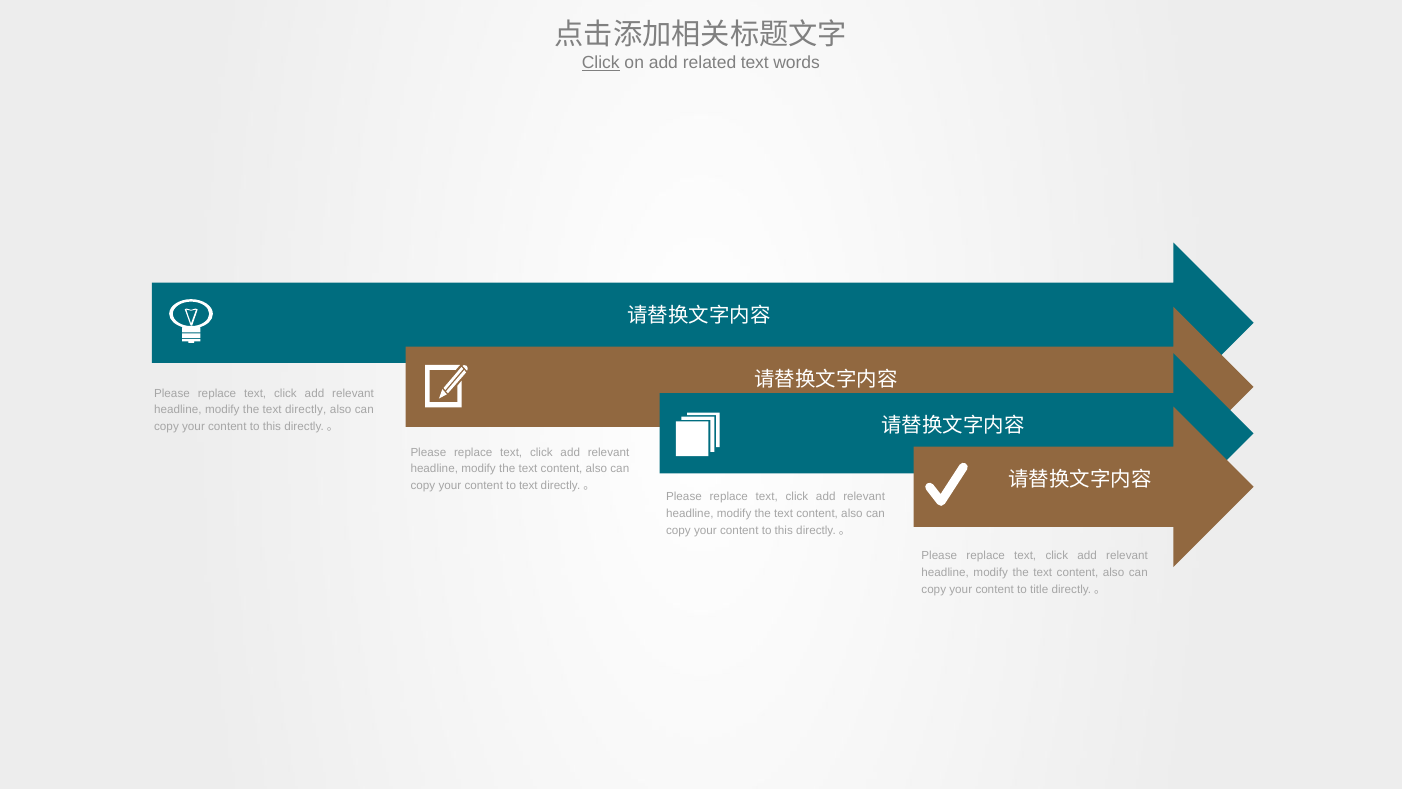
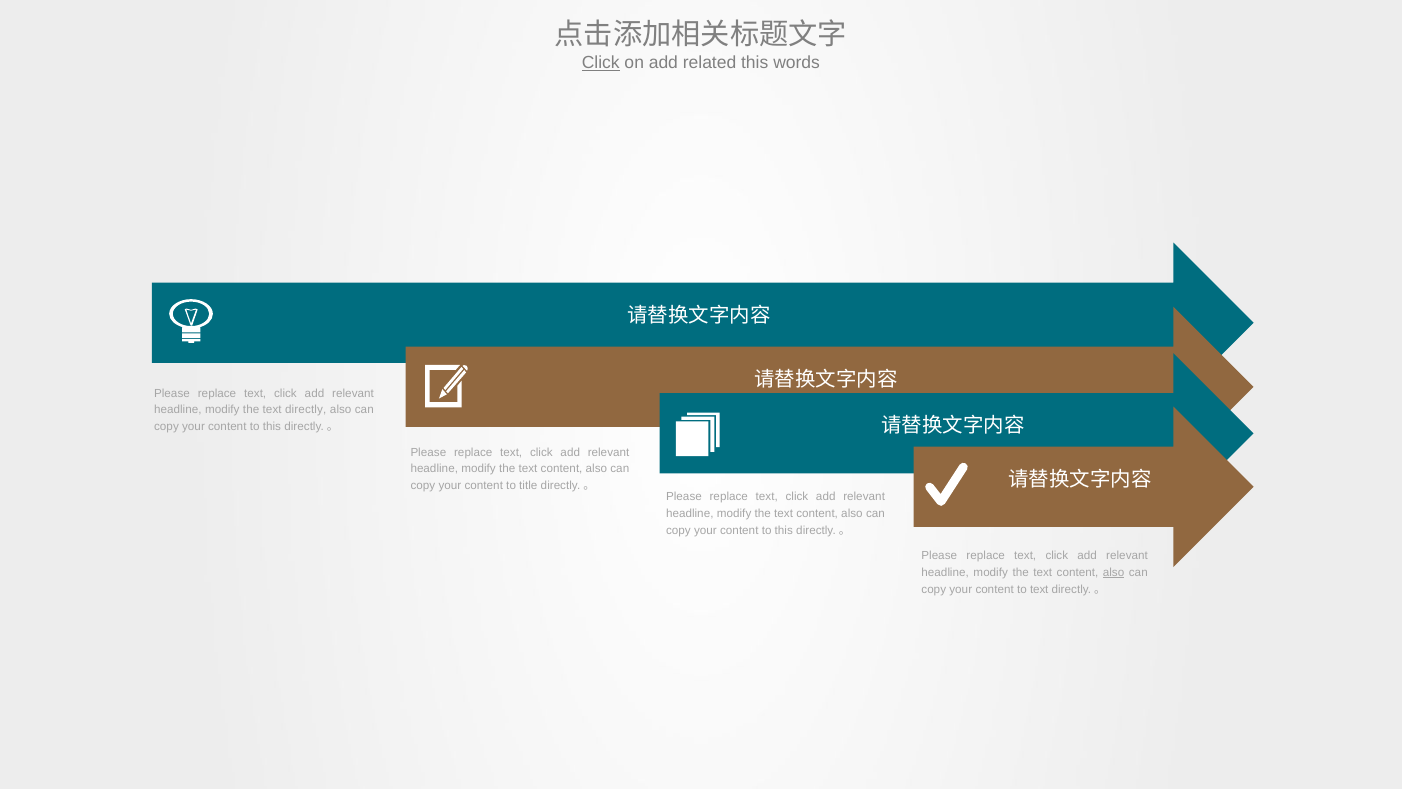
related text: text -> this (755, 63)
to text: text -> title (528, 485)
also underline: none -> present (1114, 572)
to title: title -> text (1039, 589)
